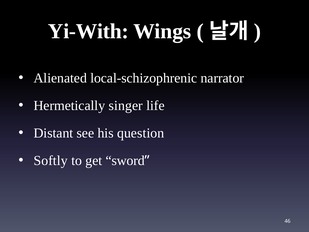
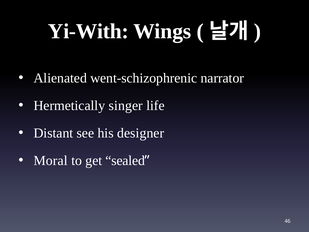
local-schizophrenic: local-schizophrenic -> went-schizophrenic (144, 78)
question: question -> designer (141, 133)
Softly: Softly -> Moral (51, 161)
sword: sword -> sealed (125, 161)
